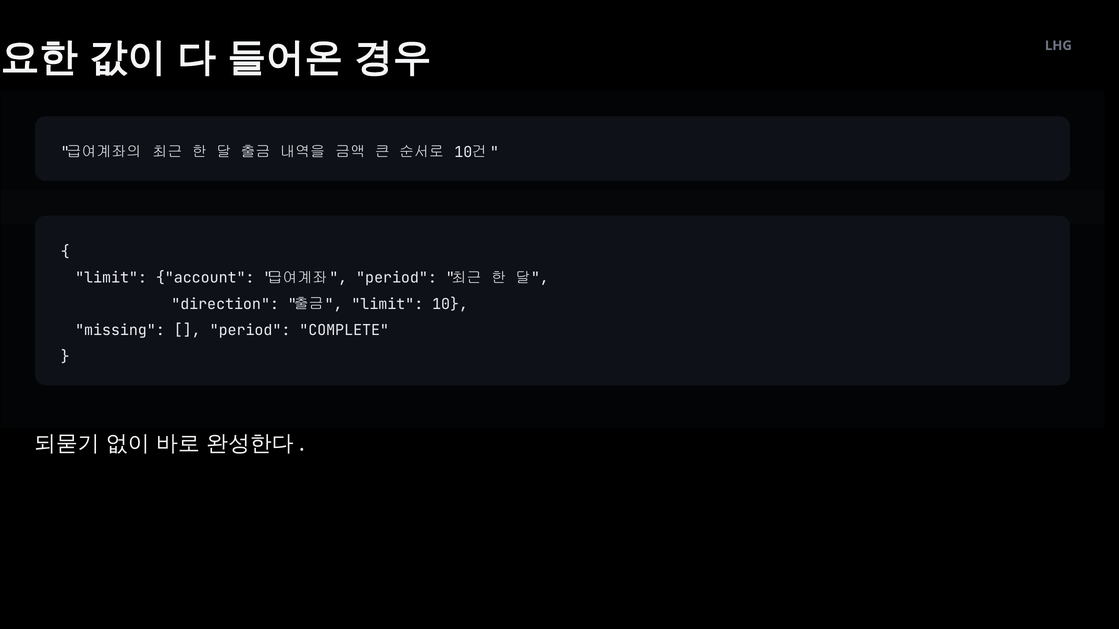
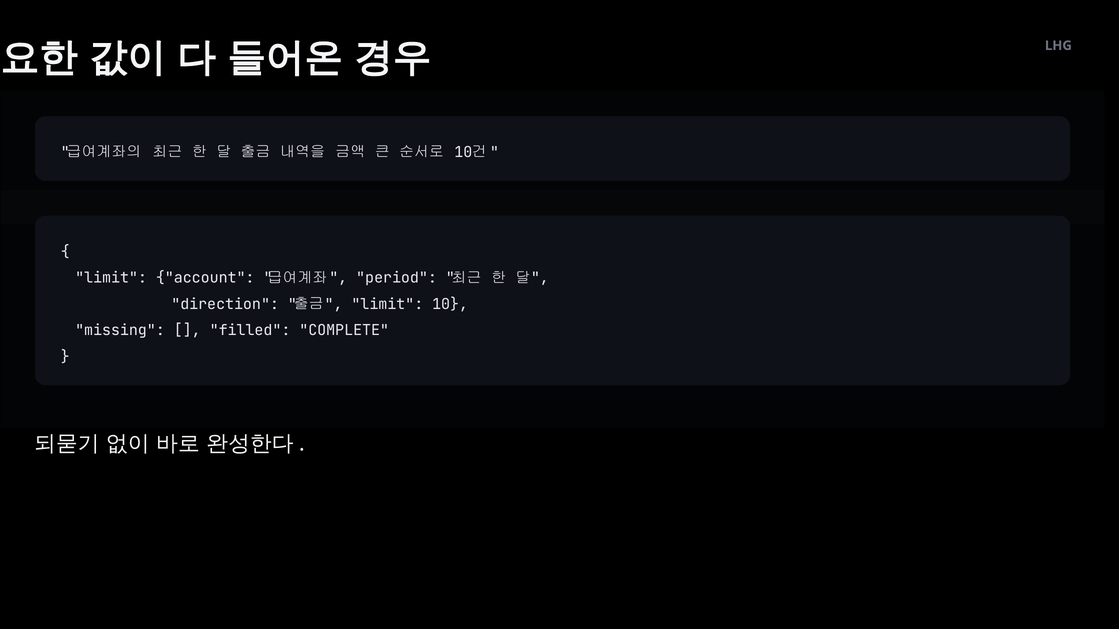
period: period -> filled (250, 331)
